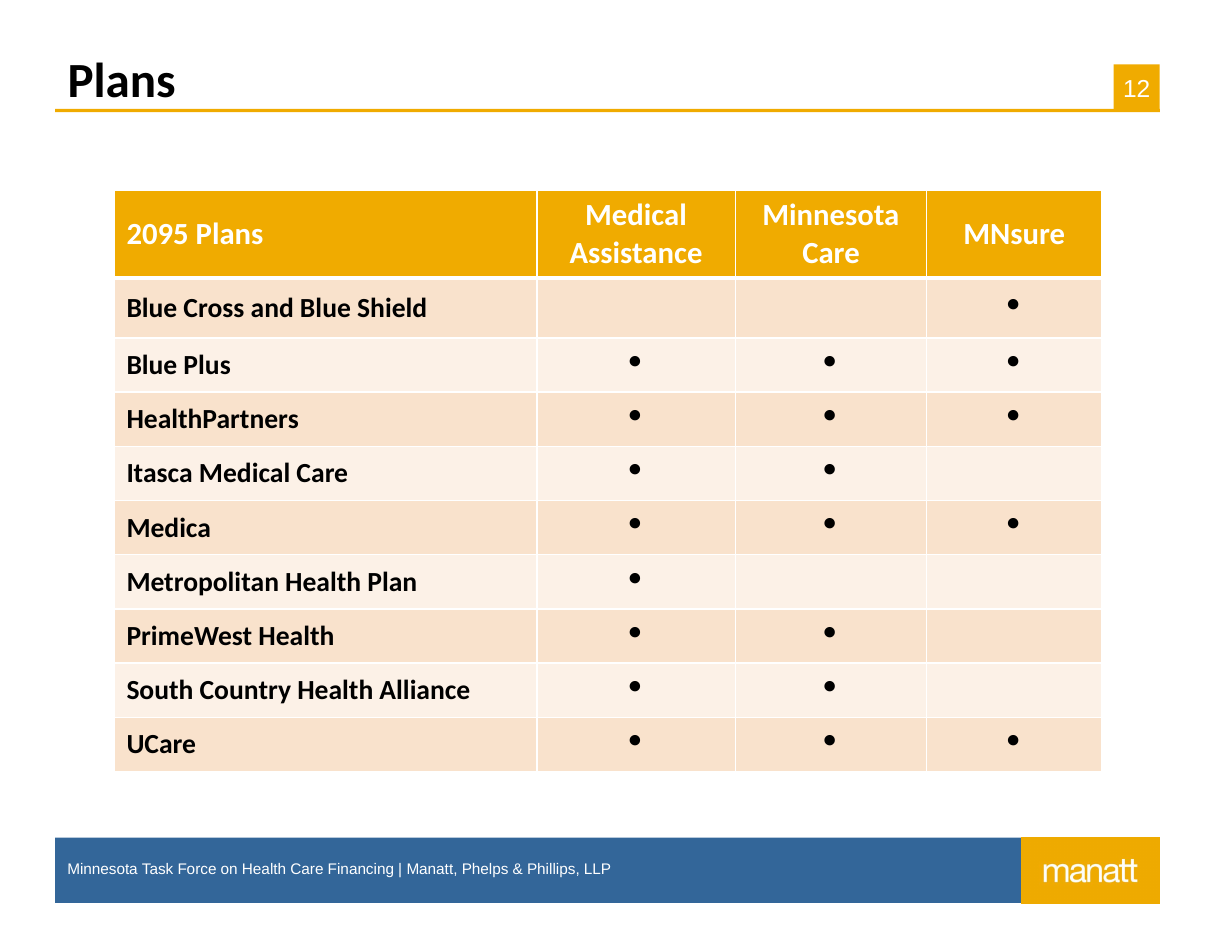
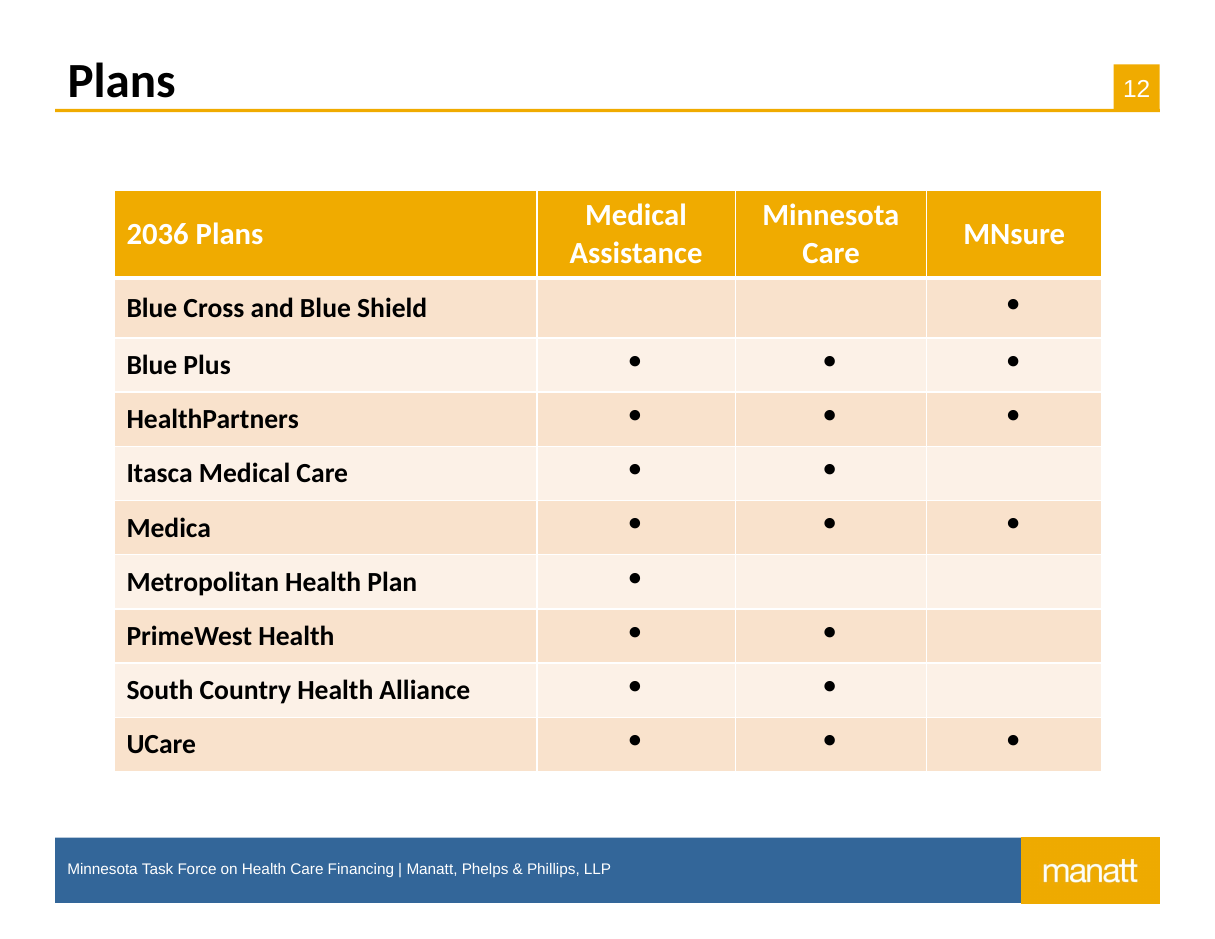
2095: 2095 -> 2036 (158, 235)
